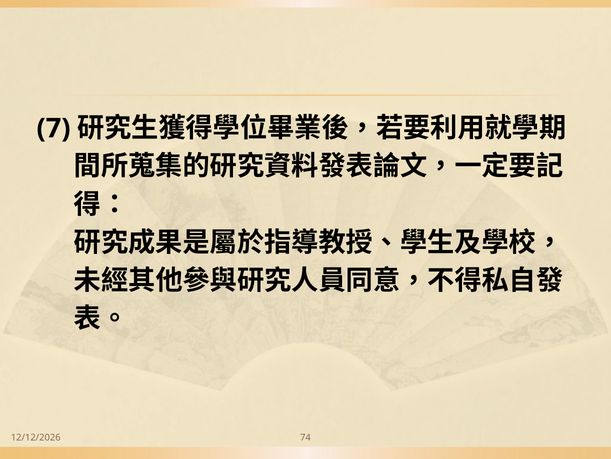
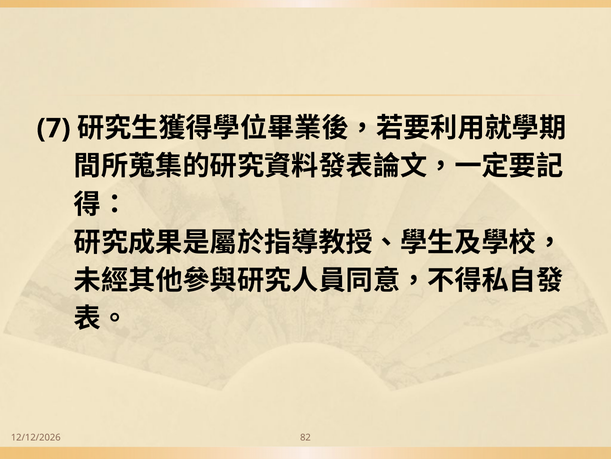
74: 74 -> 82 (305, 437)
